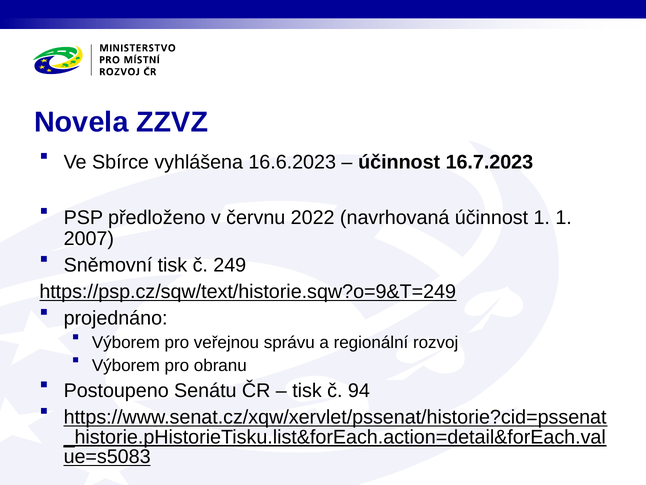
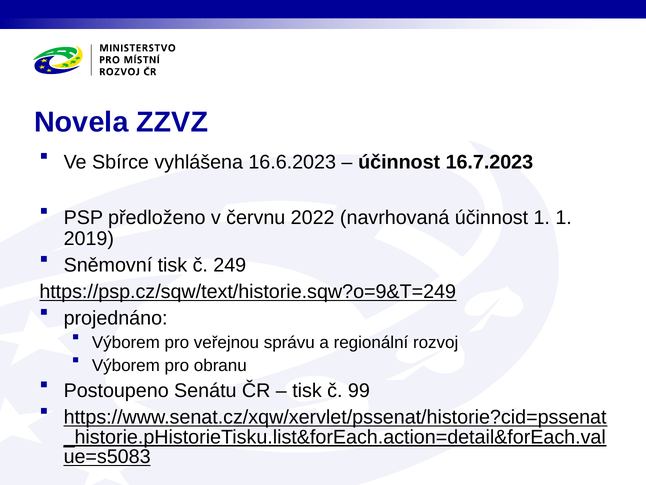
2007: 2007 -> 2019 (89, 239)
94: 94 -> 99 (359, 390)
